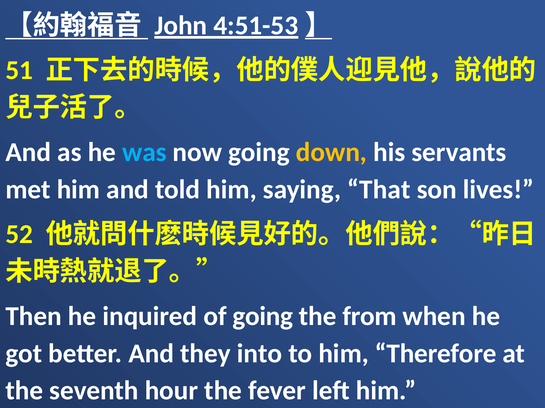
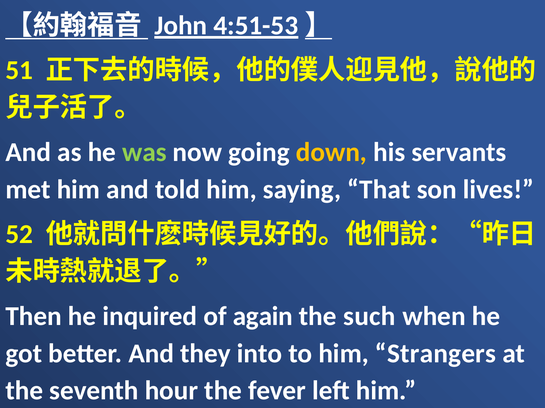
was colour: light blue -> light green (144, 153)
of going: going -> again (263, 317)
from: from -> such (369, 317)
Therefore: Therefore -> Strangers (436, 354)
